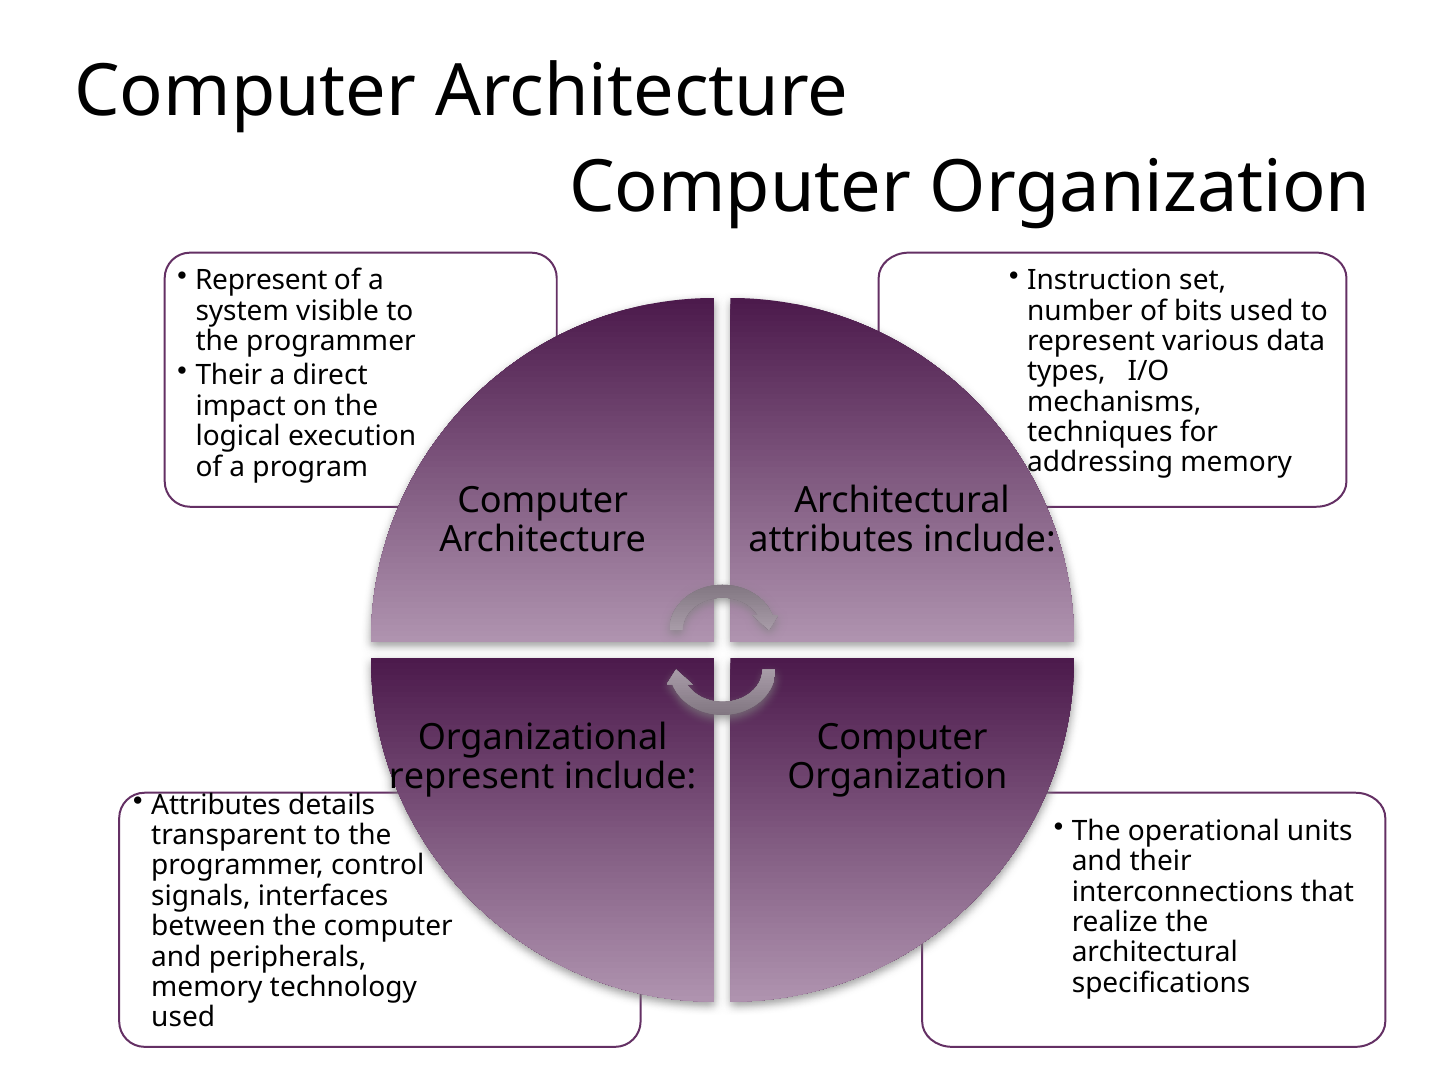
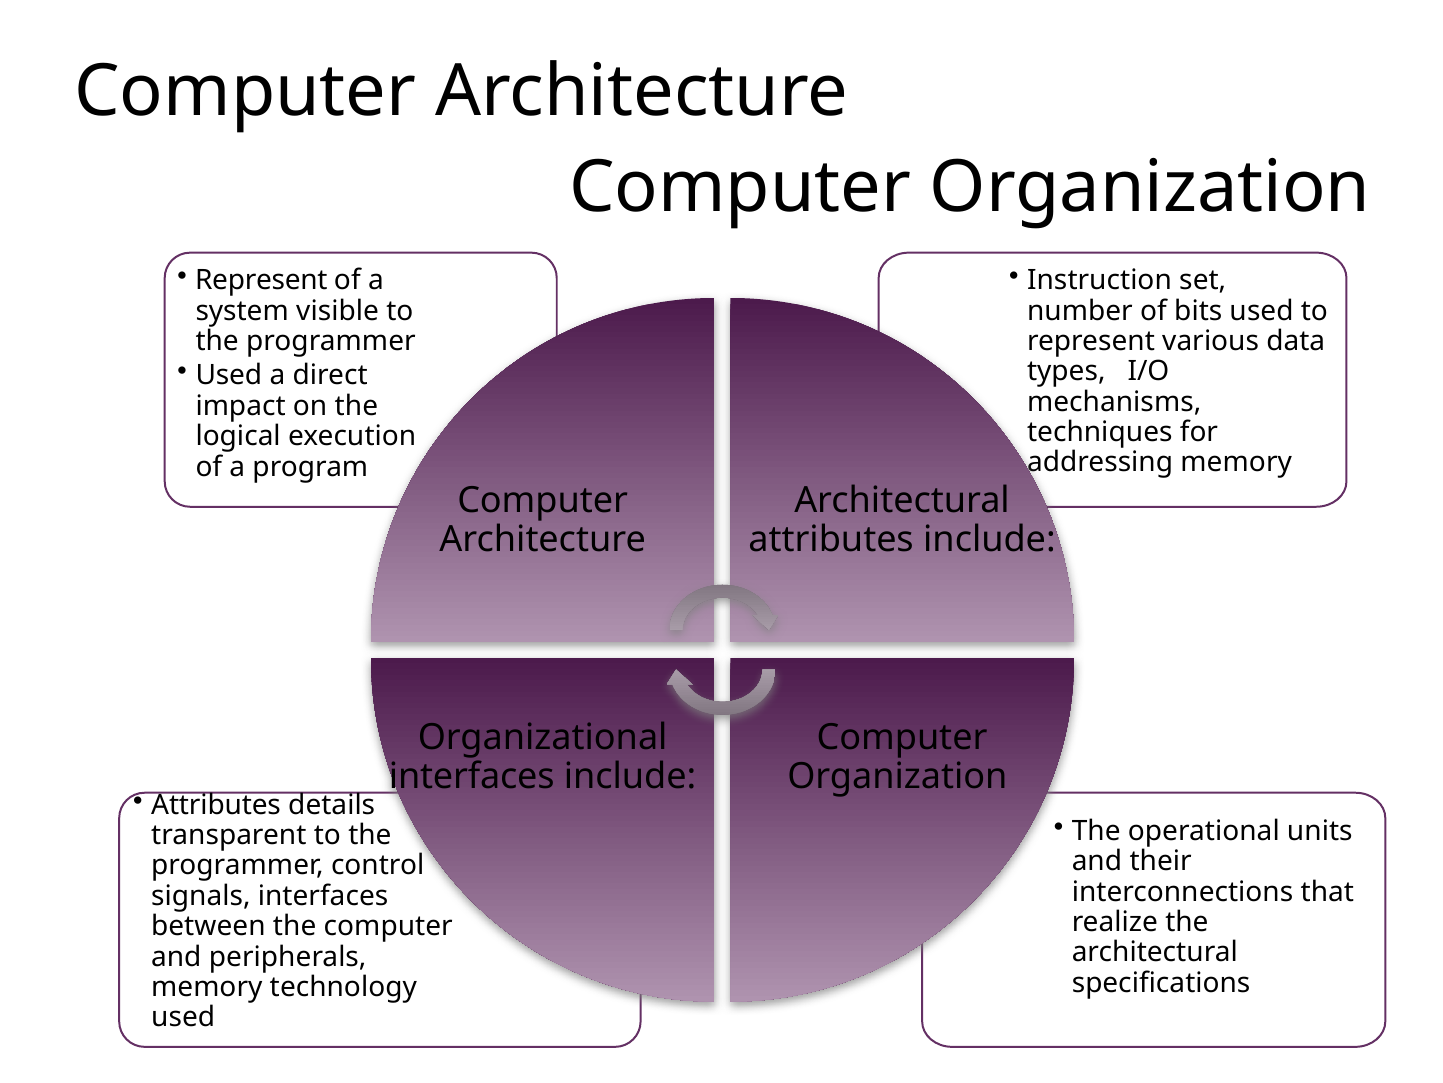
Their: Their -> Used (229, 375)
represent: represent -> interfaces (472, 776)
